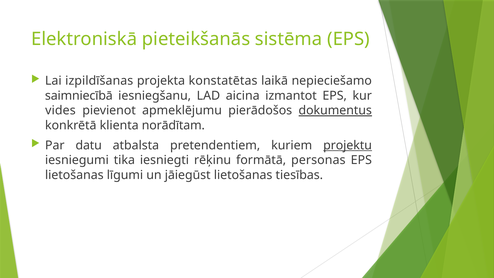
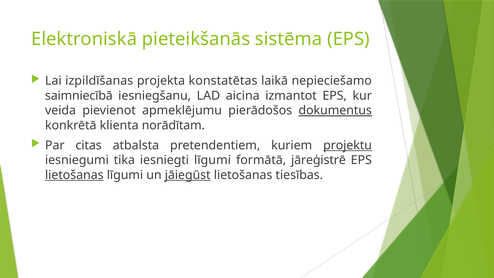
vides: vides -> veida (61, 110)
datu: datu -> citas (89, 145)
iesniegti rēķinu: rēķinu -> līgumi (213, 160)
personas: personas -> jāreģistrē (318, 160)
lietošanas underline: none -> present (74, 175)
jāiegūst underline: none -> present (188, 175)
